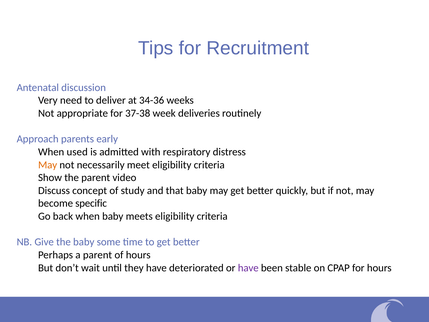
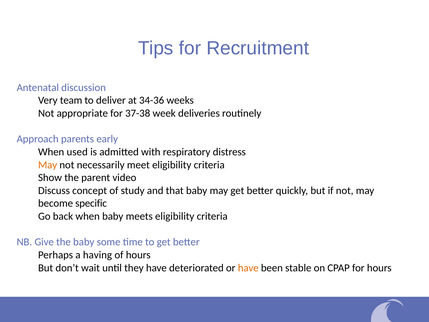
need: need -> team (71, 100)
a parent: parent -> having (97, 255)
have colour: purple -> orange (248, 268)
